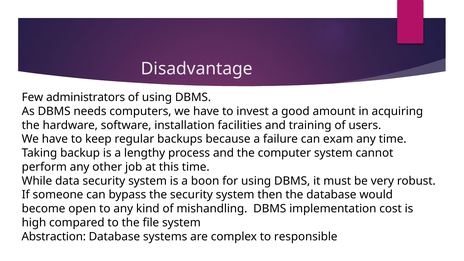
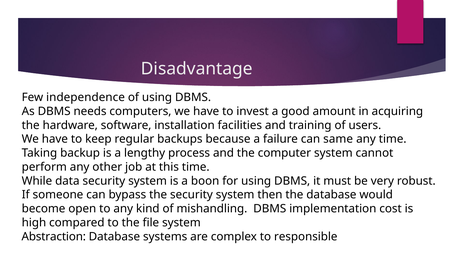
administrators: administrators -> independence (86, 97)
exam: exam -> same (338, 139)
